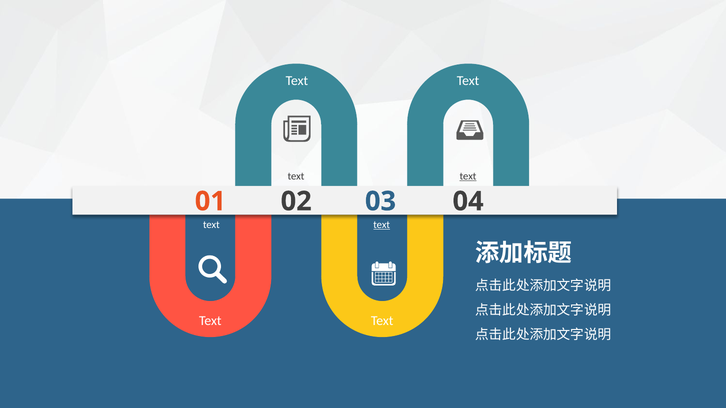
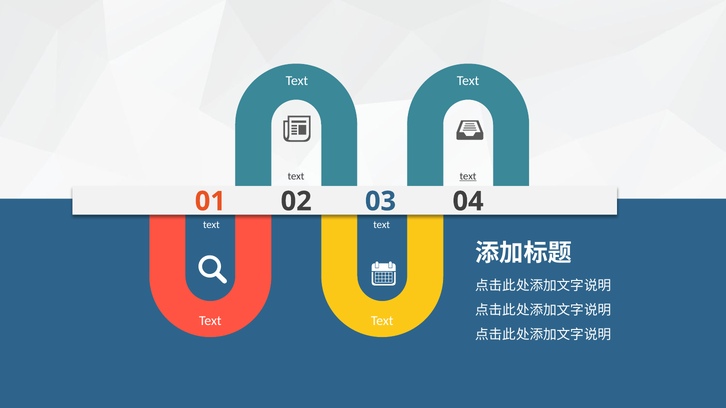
text underline: present -> none (382, 225)
